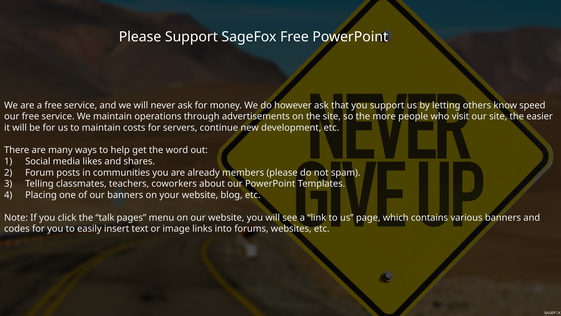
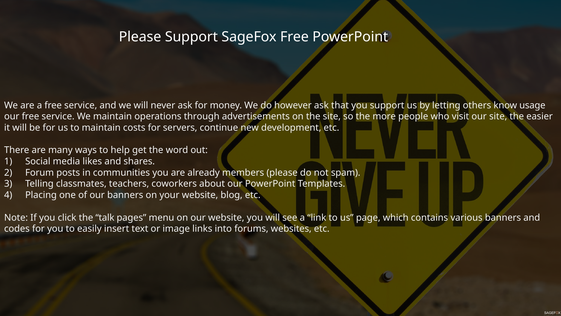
speed: speed -> usage (532, 105)
